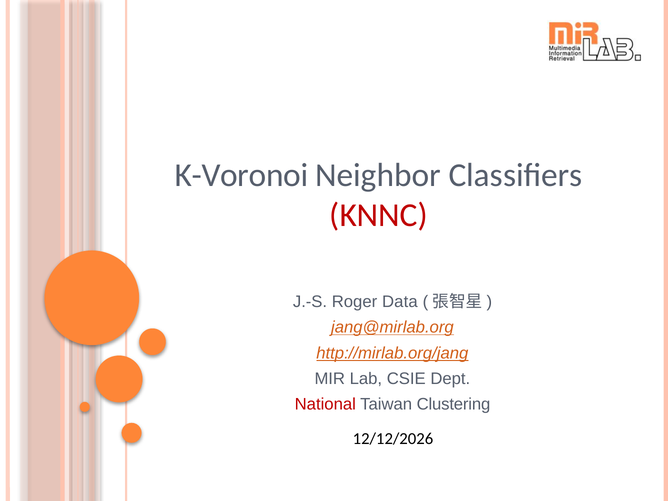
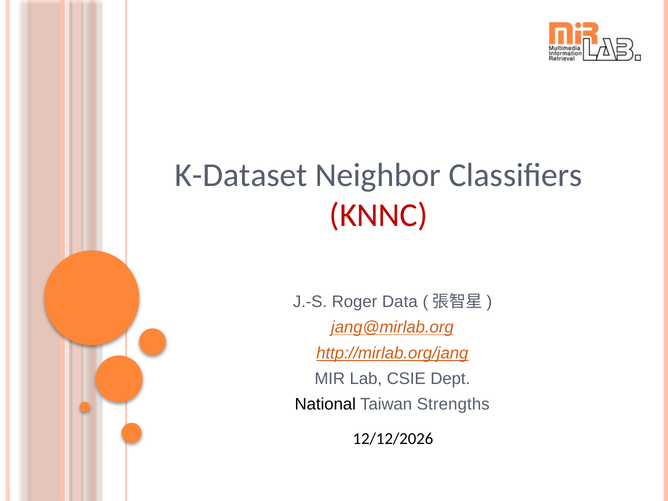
K-Voronoi: K-Voronoi -> K-Dataset (241, 175)
National colour: red -> black (325, 404)
Clustering: Clustering -> Strengths (453, 404)
